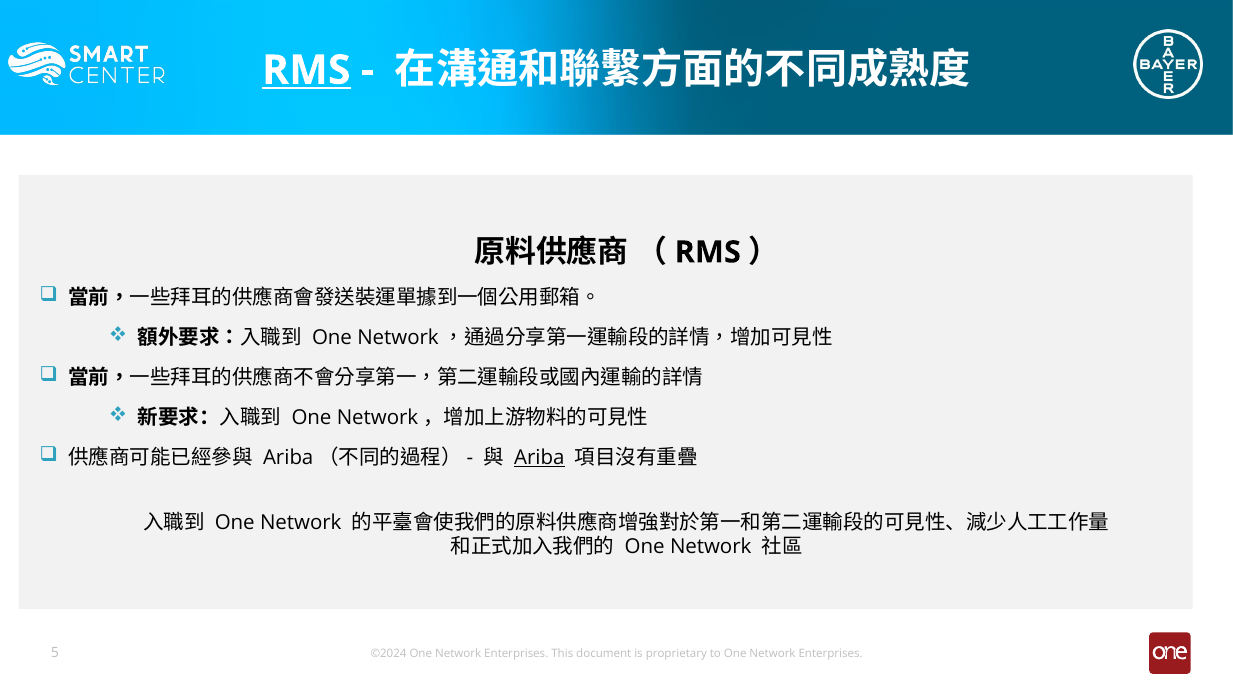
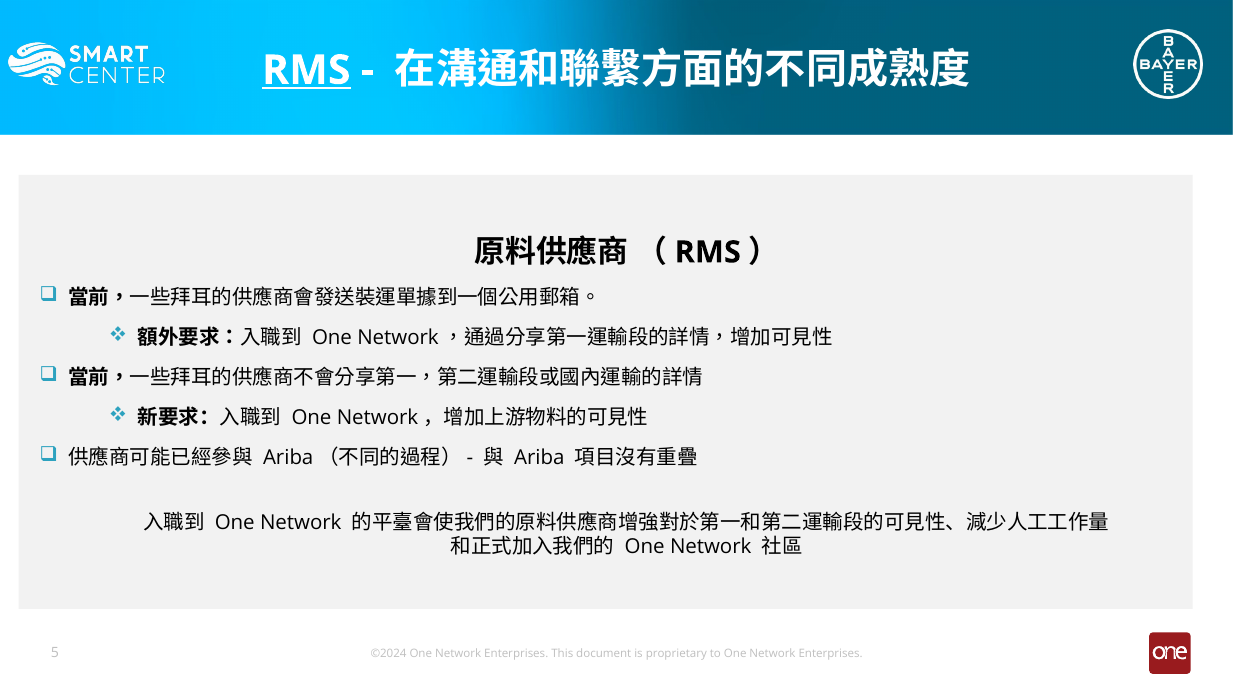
Ariba underline: present -> none (539, 458)
